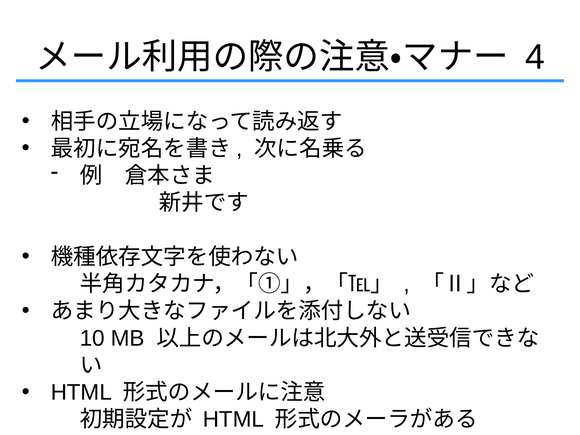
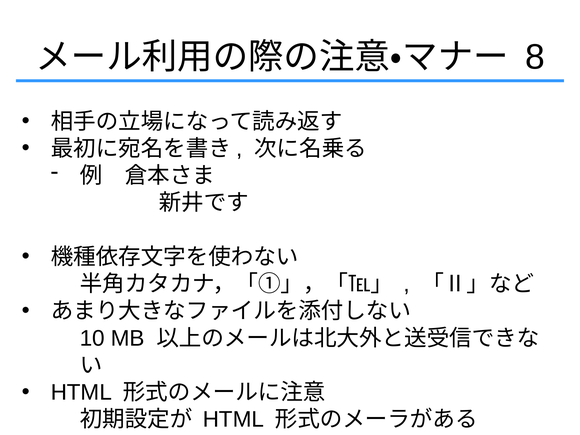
4: 4 -> 8 (535, 57)
